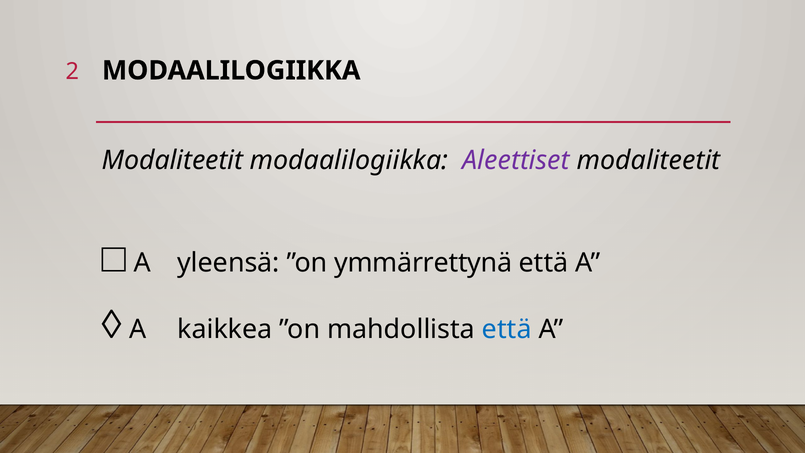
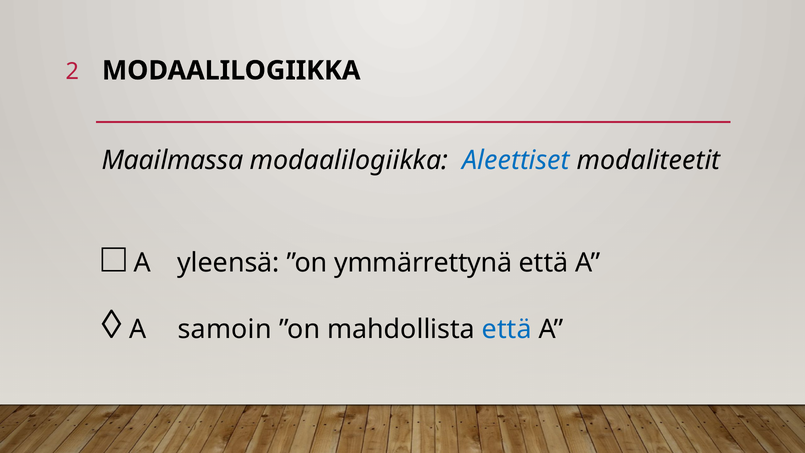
Modaliteetit: Modaliteetit -> Maailmassa (172, 161)
Aleettiset colour: purple -> blue (516, 161)
kaikkea: kaikkea -> samoin (225, 329)
